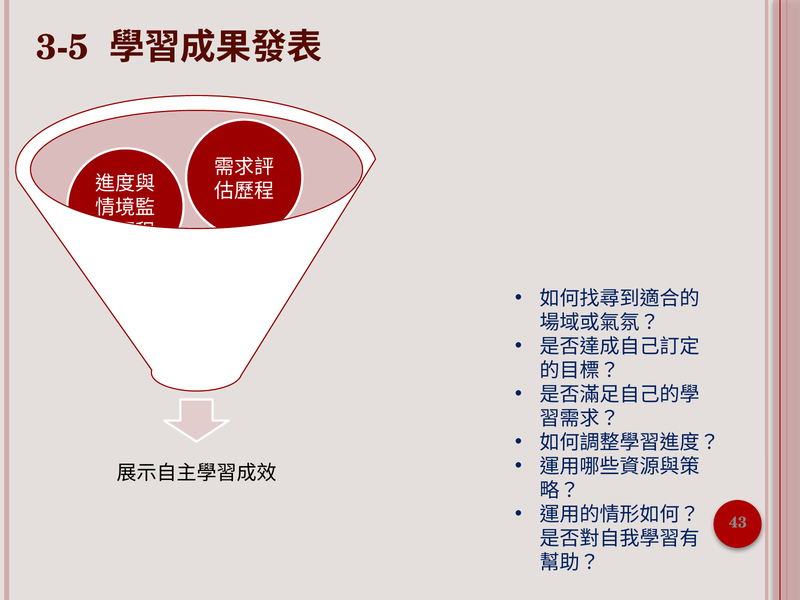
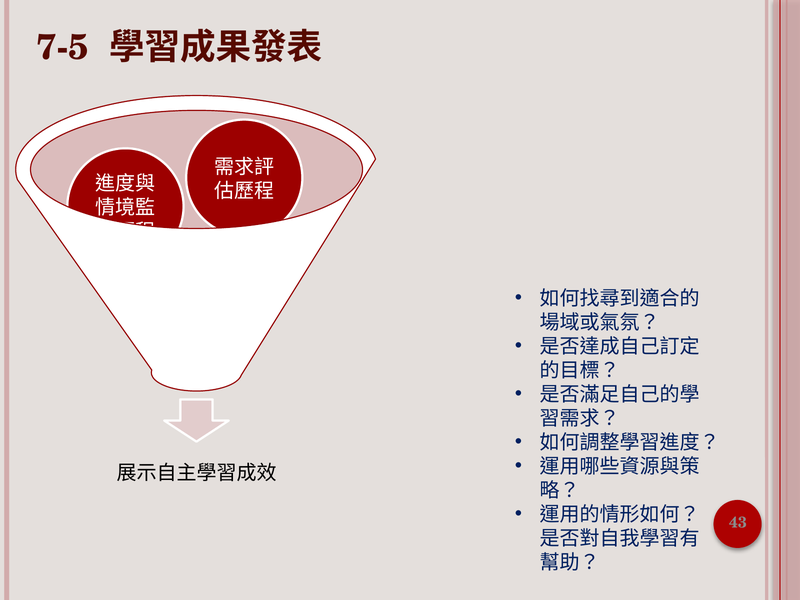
3-5: 3-5 -> 7-5 (62, 47)
